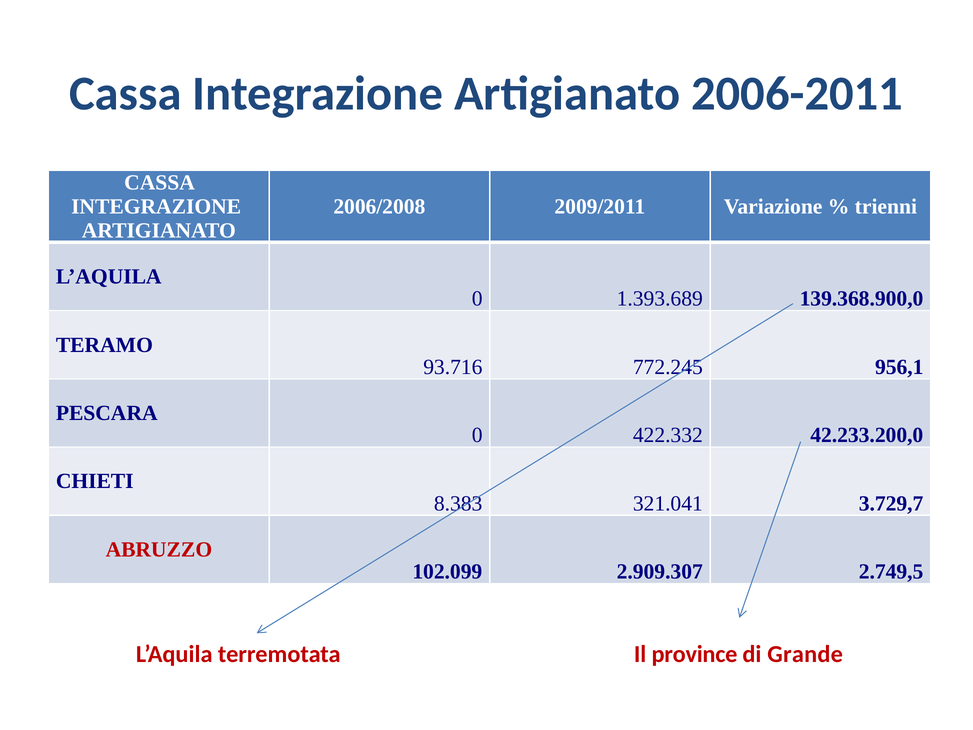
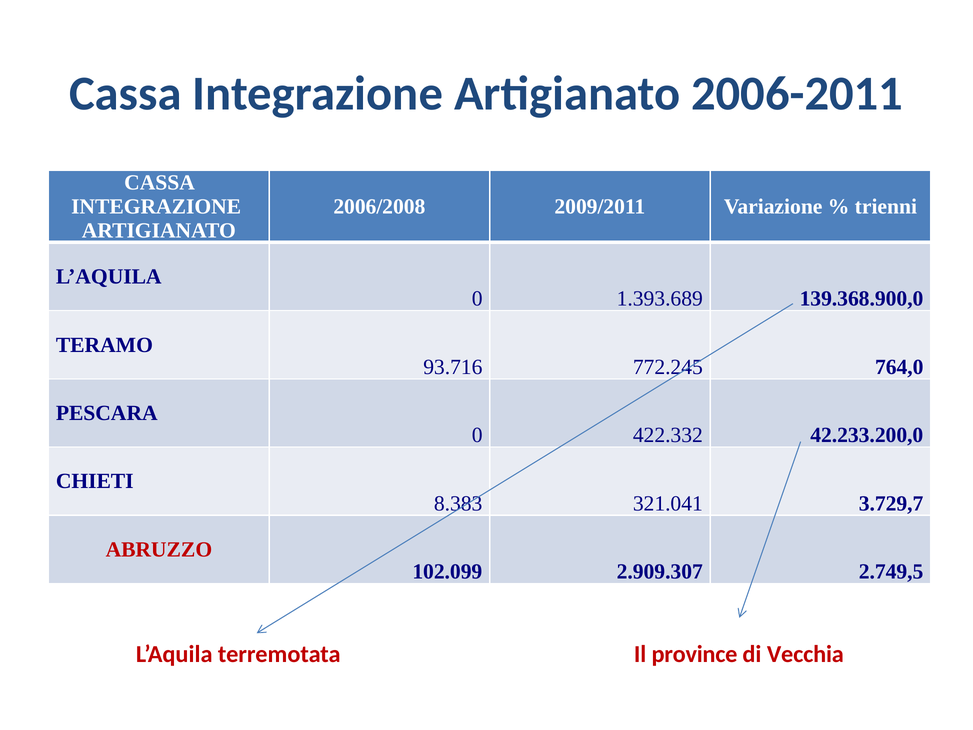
956,1: 956,1 -> 764,0 (899, 367)
Grande: Grande -> Vecchia (805, 654)
